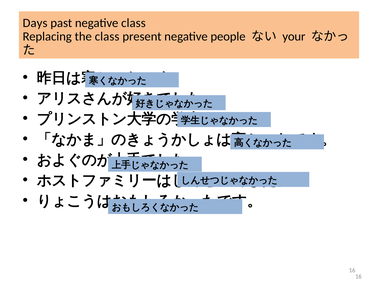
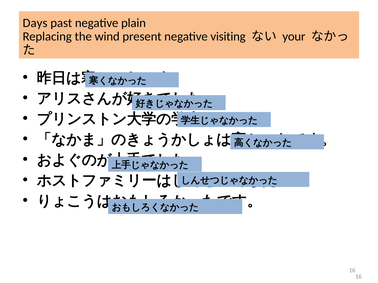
negative class: class -> plain (134, 23)
the class: class -> wind (107, 37)
people: people -> visiting (228, 37)
